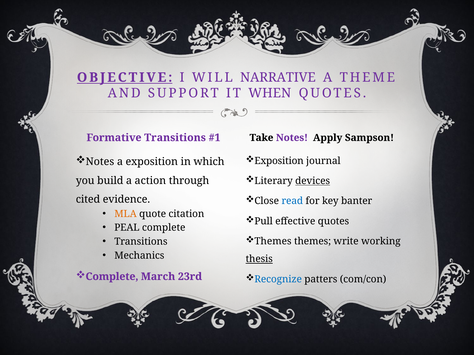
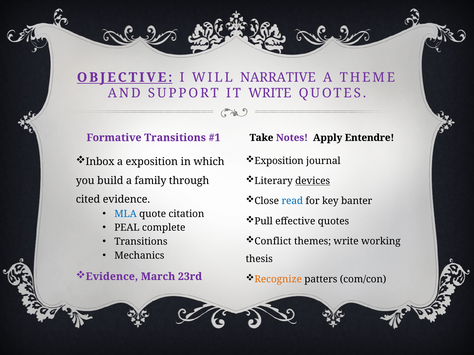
IT WHEN: WHEN -> WRITE (270, 93)
Sampson: Sampson -> Entendre (369, 138)
Notes: Notes -> Inbox (100, 162)
action: action -> family (150, 181)
MLA colour: orange -> blue (126, 214)
Themes: Themes -> Conflict (273, 242)
thesis underline: present -> none (259, 259)
Complete: Complete -> Evidence (112, 277)
Recognize colour: blue -> orange (278, 280)
